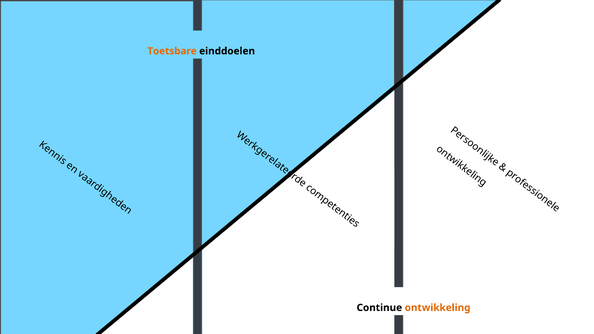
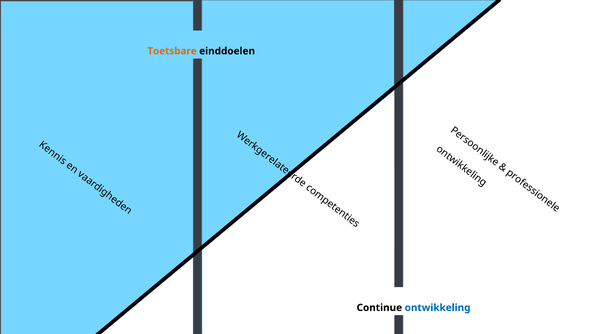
ontwikkeling colour: orange -> blue (438, 308)
